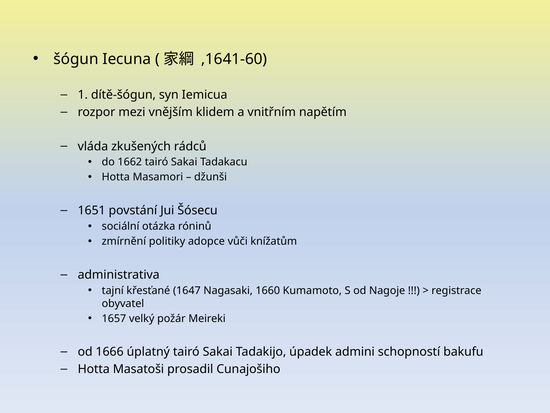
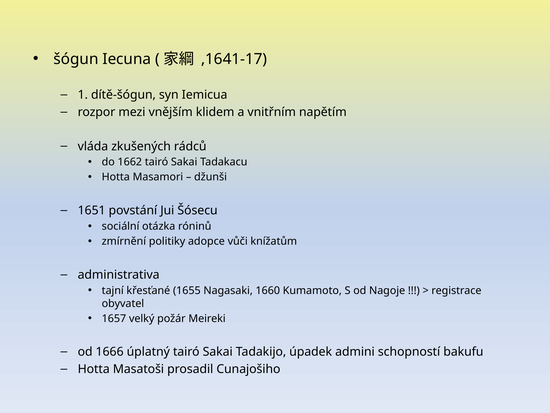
,1641-60: ,1641-60 -> ,1641-17 (234, 59)
1647: 1647 -> 1655 (187, 290)
